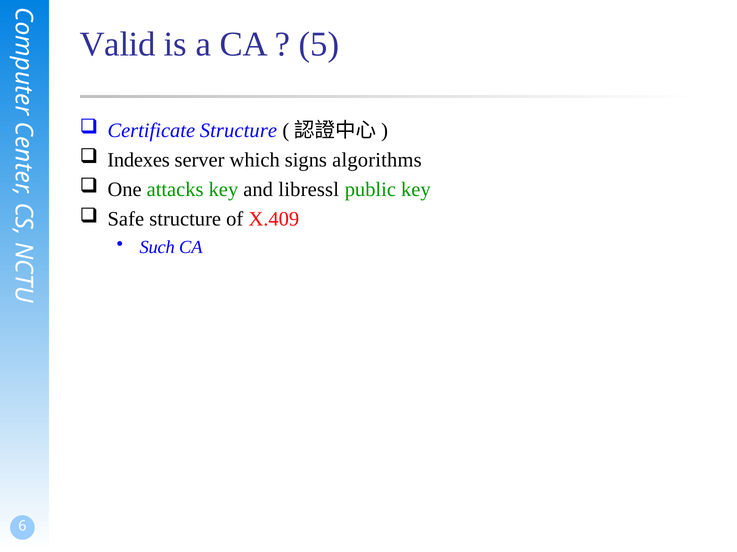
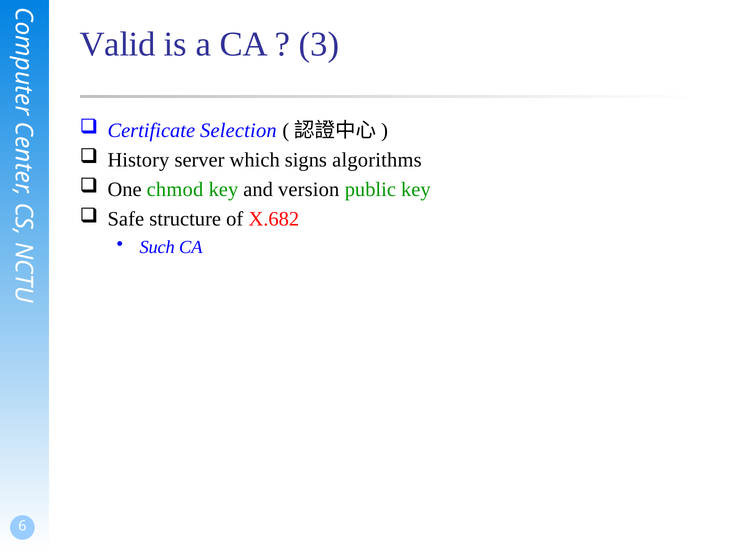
5: 5 -> 3 (319, 44)
Certificate Structure: Structure -> Selection (238, 130)
Indexes: Indexes -> History (138, 160)
attacks: attacks -> chmod (175, 190)
libressl: libressl -> version (309, 190)
X.409: X.409 -> X.682 (274, 219)
